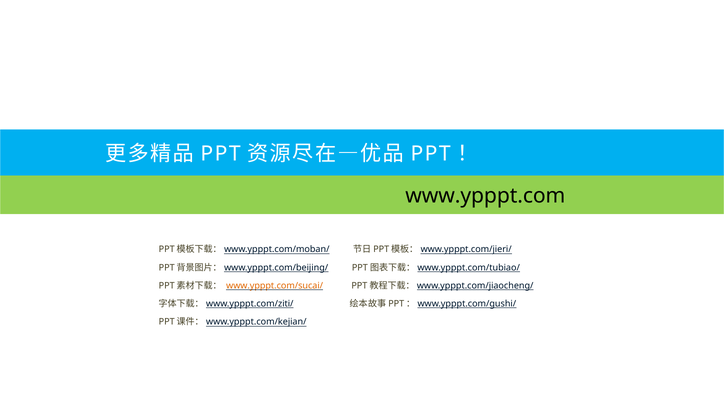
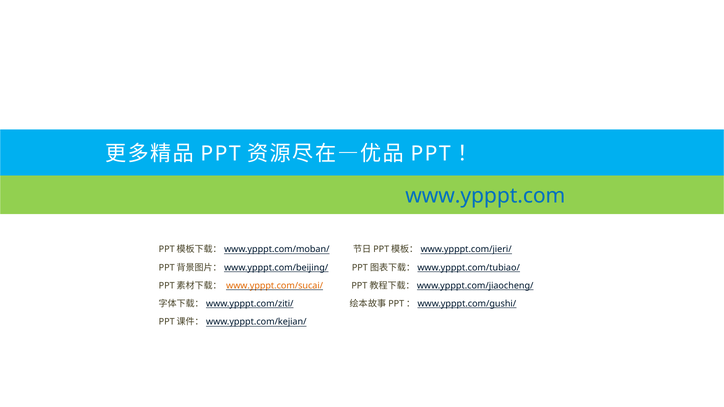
www.ypppt.com colour: black -> blue (485, 196)
